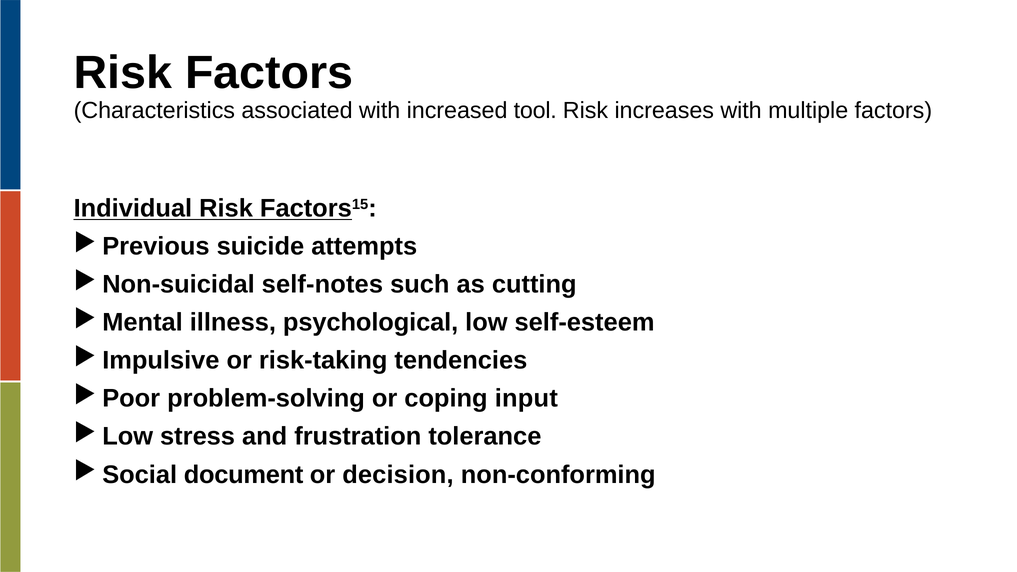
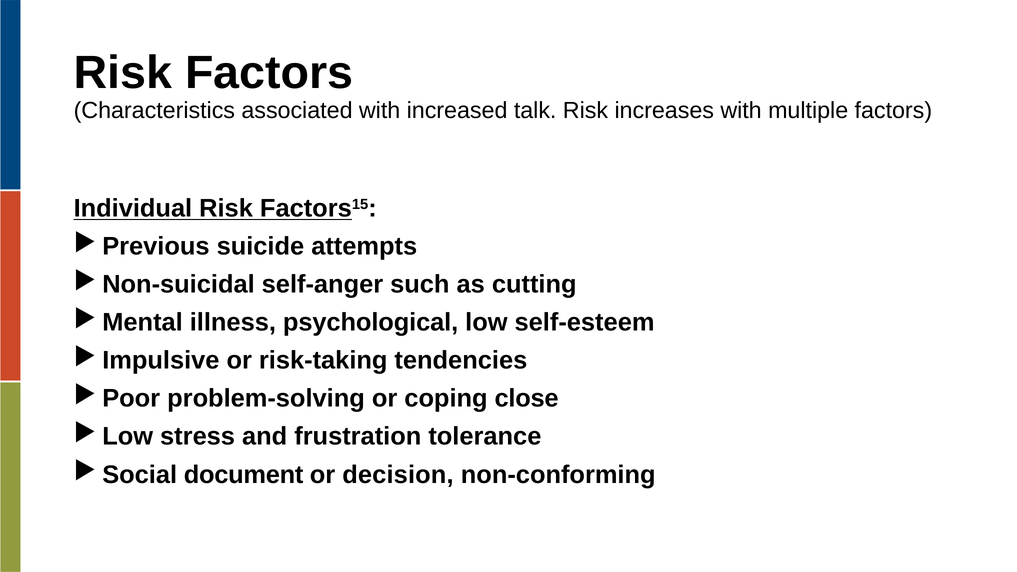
tool: tool -> talk (535, 111)
self-notes: self-notes -> self-anger (322, 284)
input: input -> close (527, 399)
